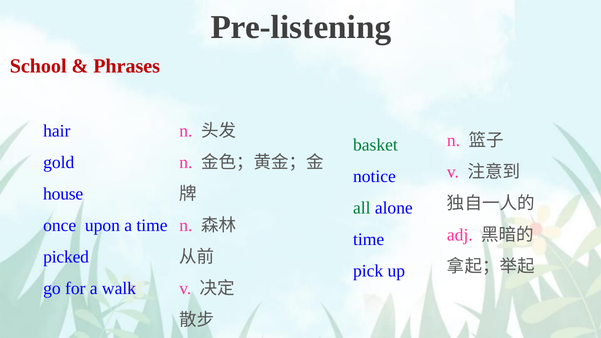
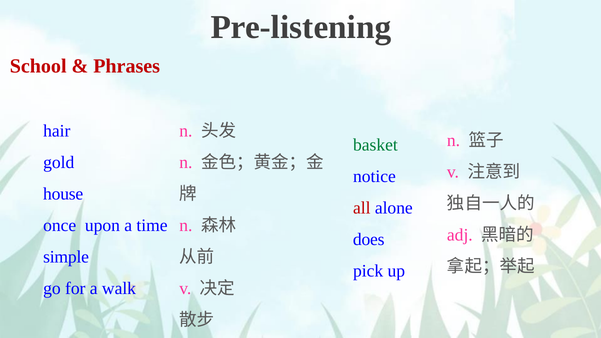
all colour: green -> red (362, 208)
time: time -> does (369, 240)
picked: picked -> simple (66, 257)
